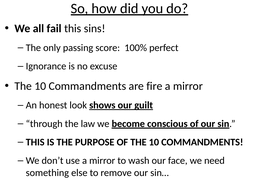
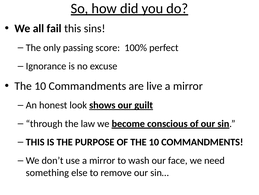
fire: fire -> live (154, 86)
